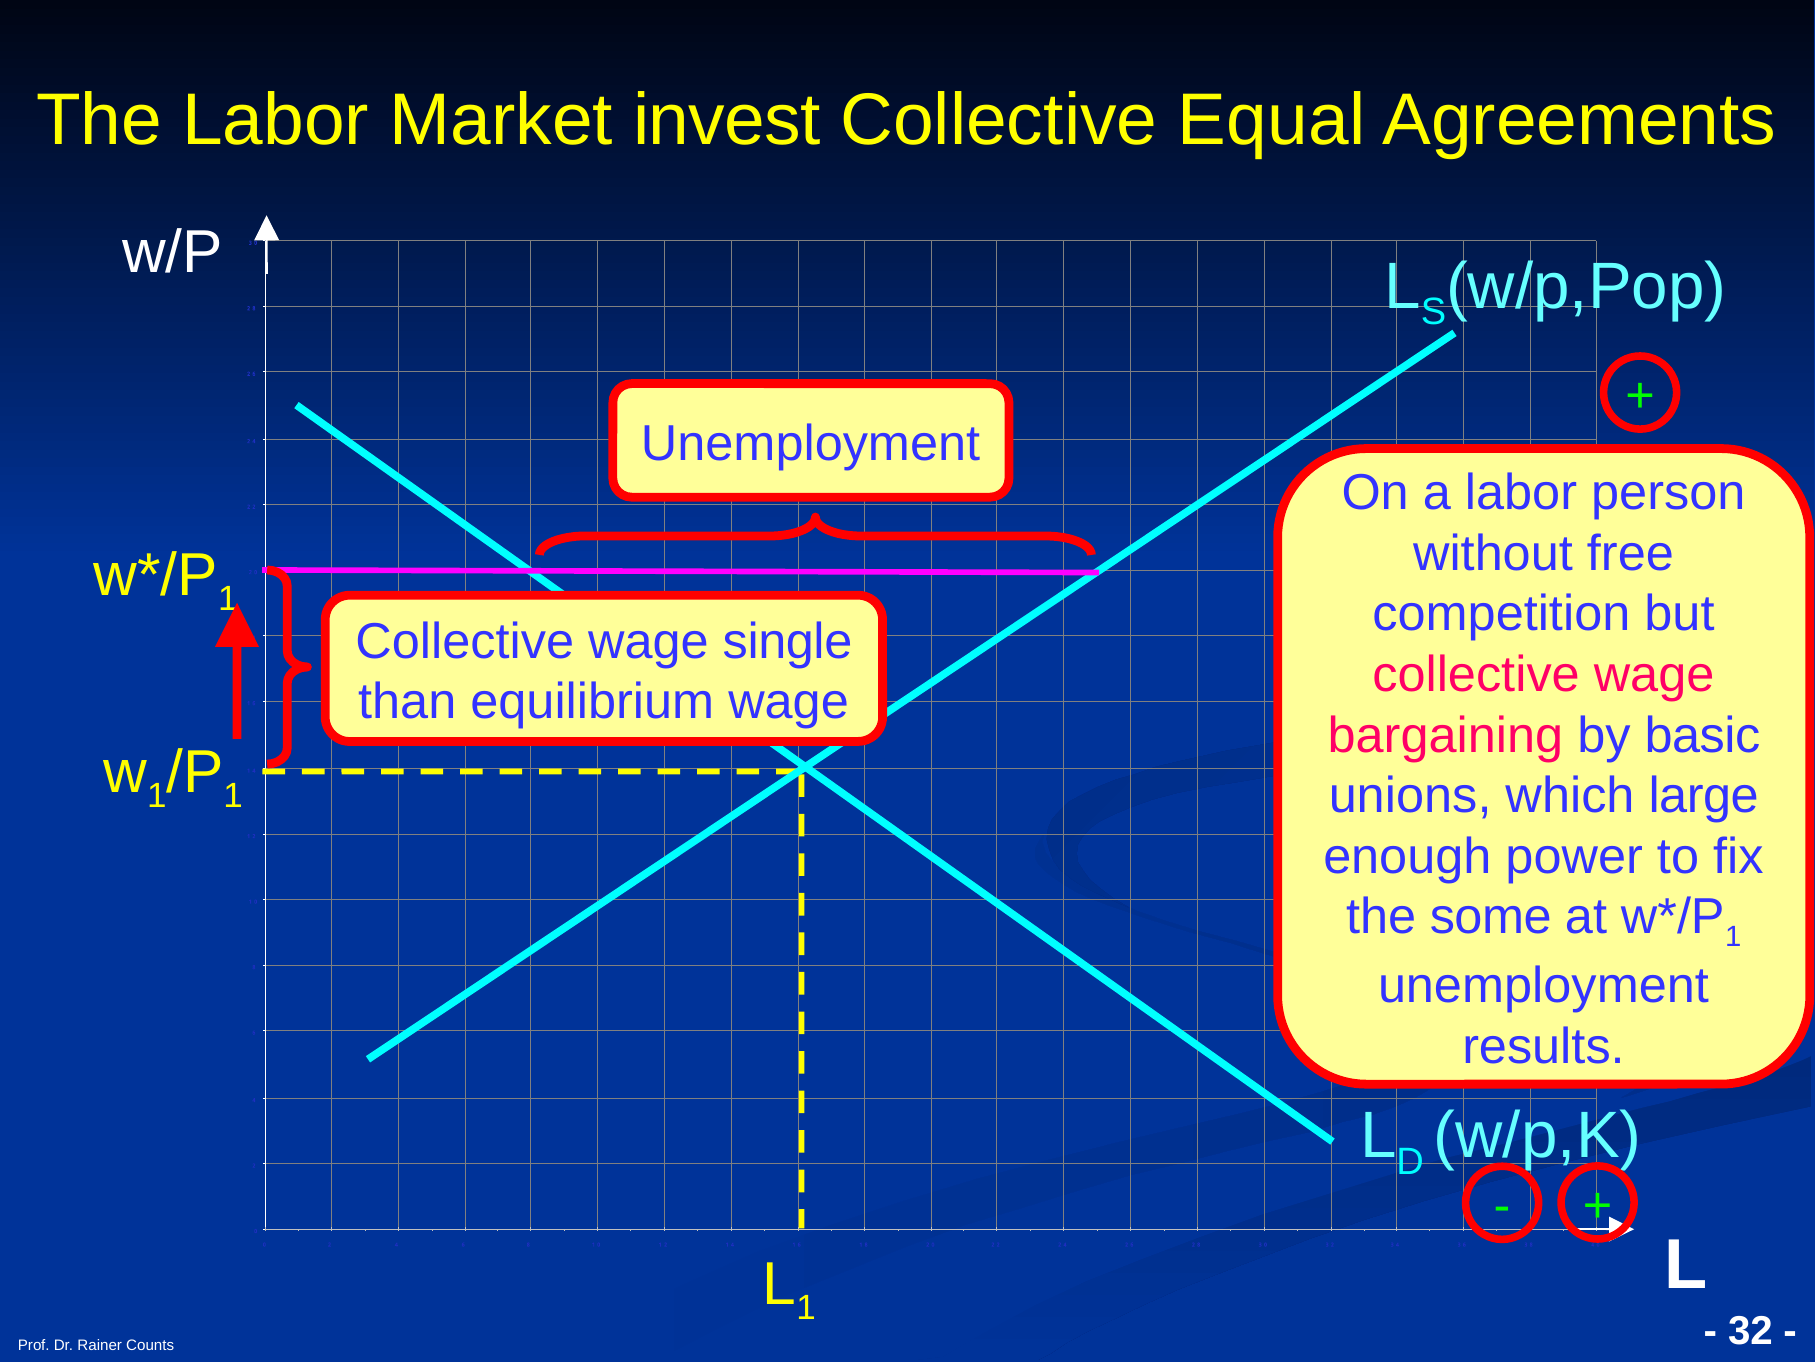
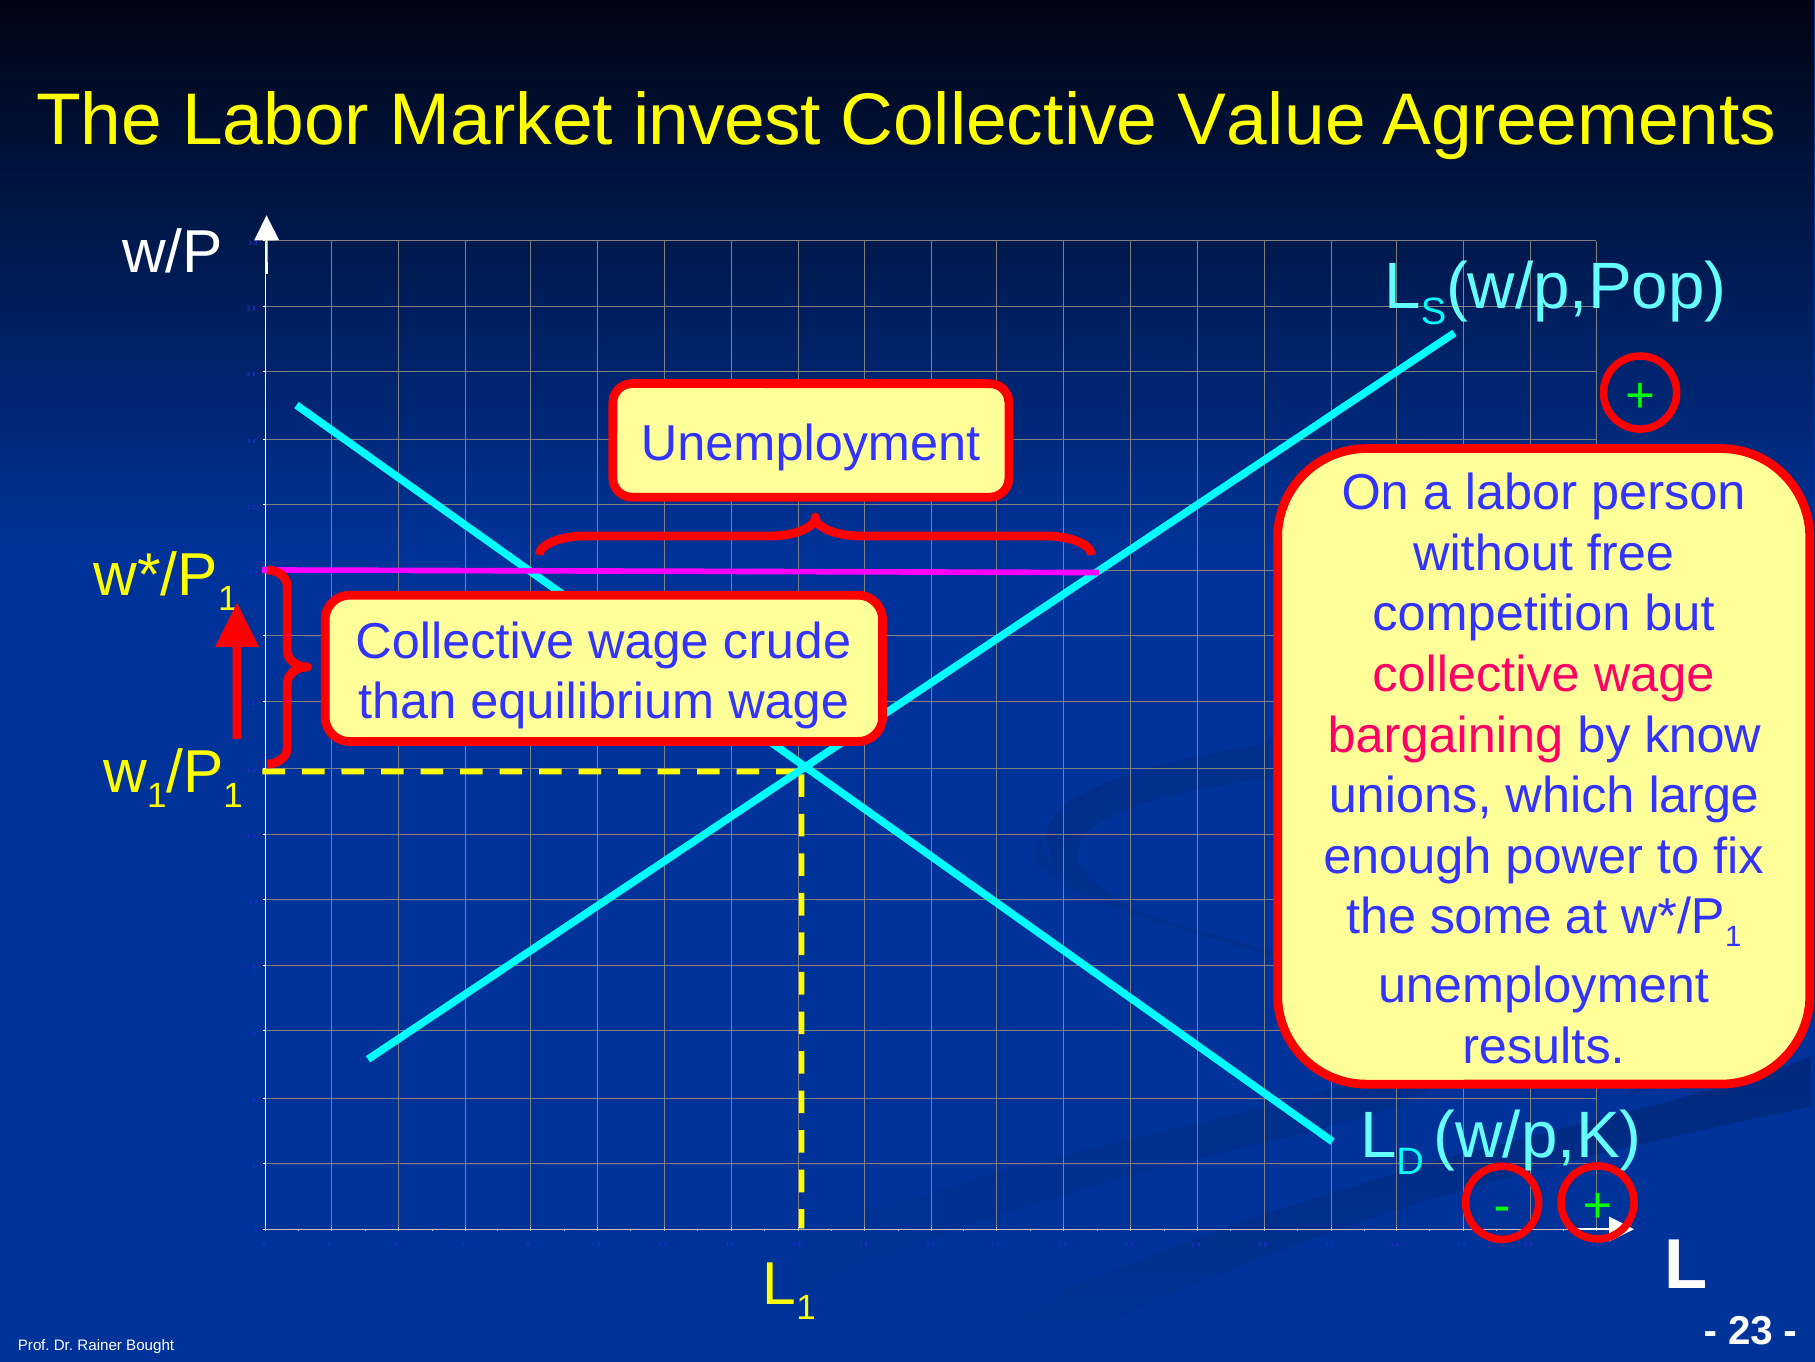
Equal: Equal -> Value (1272, 121)
single: single -> crude (787, 641)
basic: basic -> know (1702, 735)
32: 32 -> 23 (1750, 1331)
Counts: Counts -> Bought (150, 1344)
